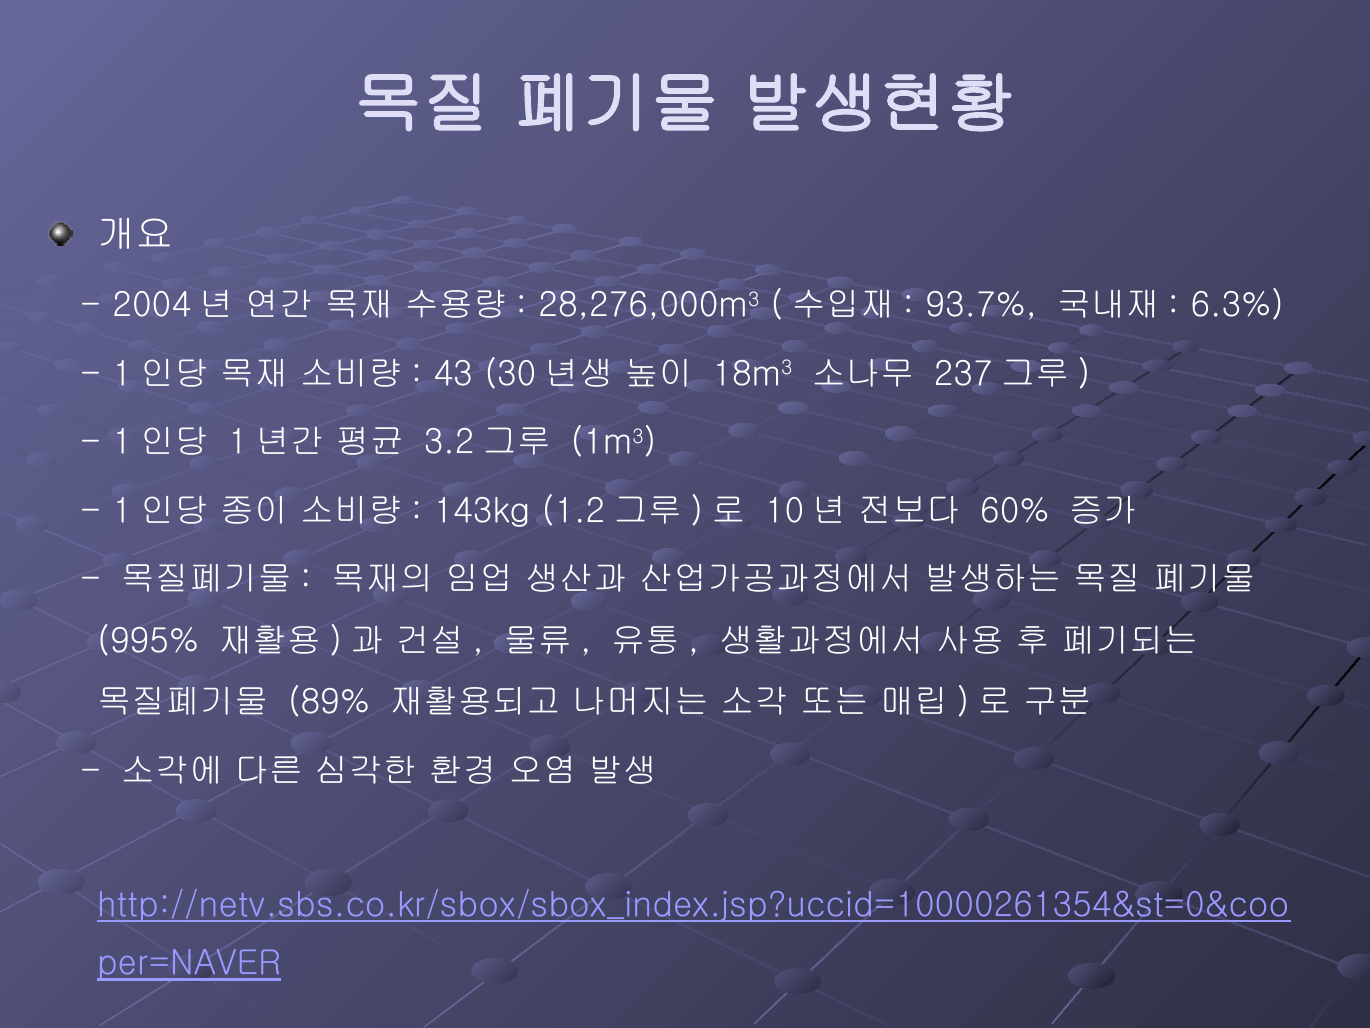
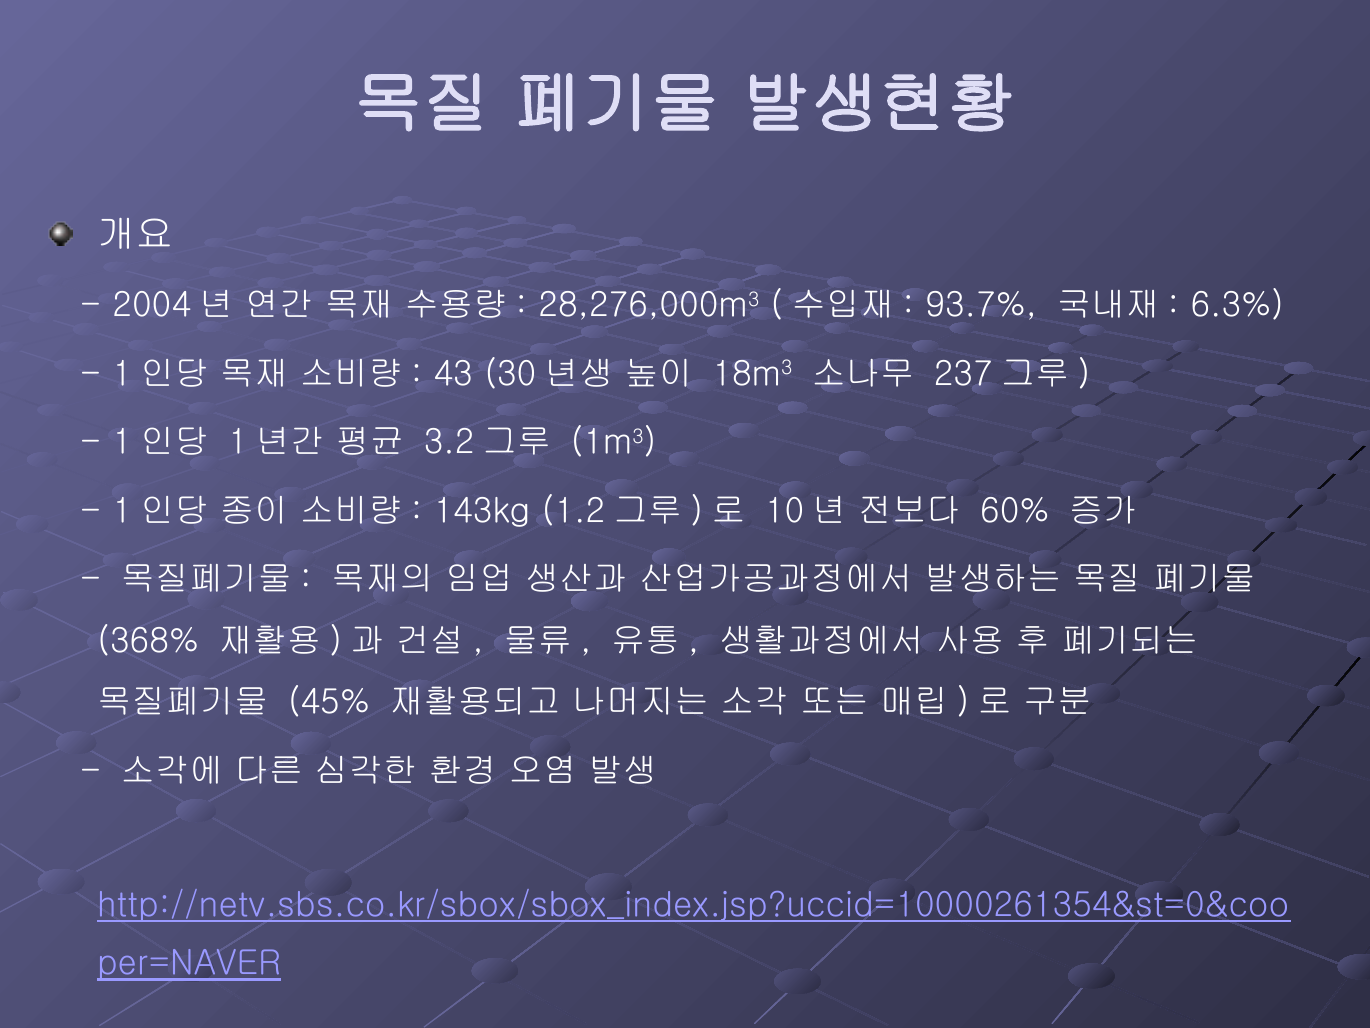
995%: 995% -> 368% (148, 641)
89%: 89% -> 45% (329, 702)
